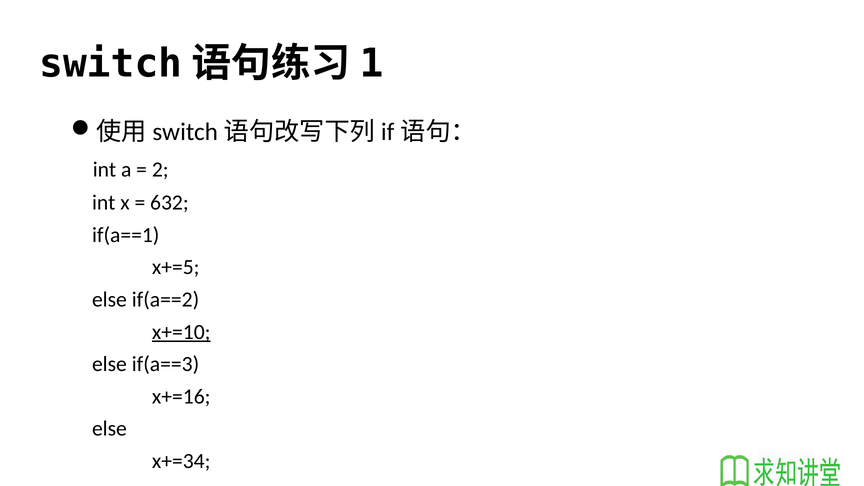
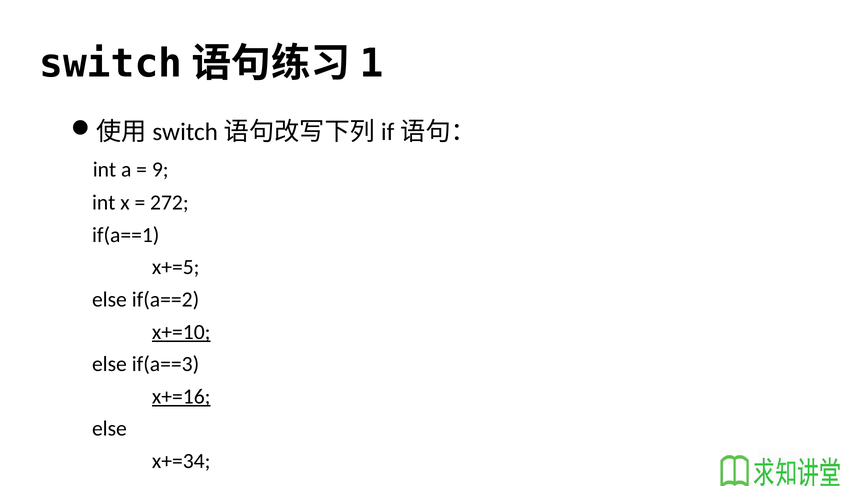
2: 2 -> 9 (160, 169)
632: 632 -> 272 (169, 203)
x+=16 underline: none -> present (181, 397)
